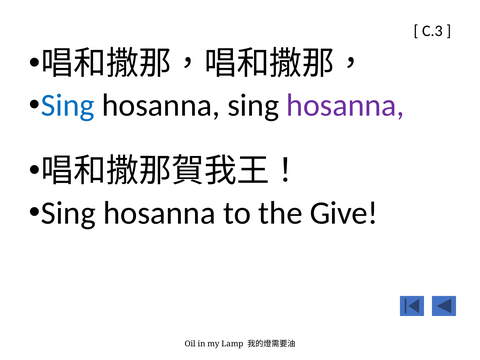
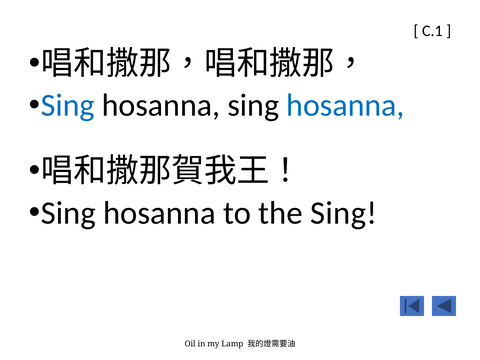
C.3: C.3 -> C.1 (432, 31)
hosanna colour: purple -> blue (345, 105)
the Give: Give -> Sing (344, 213)
